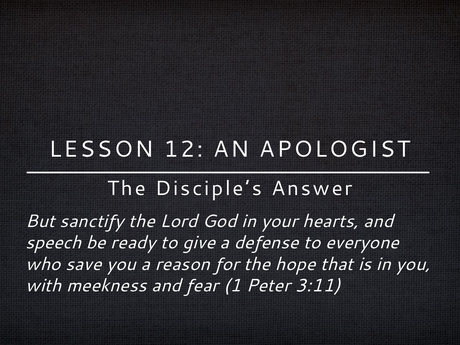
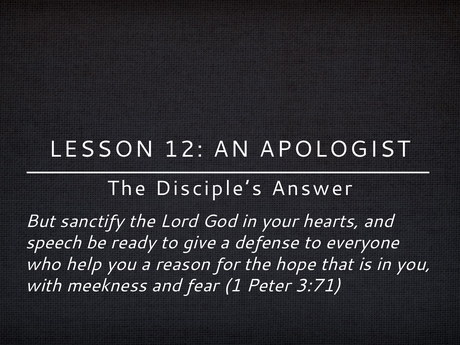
save: save -> help (83, 264)
3:11: 3:11 -> 3:71 (318, 286)
